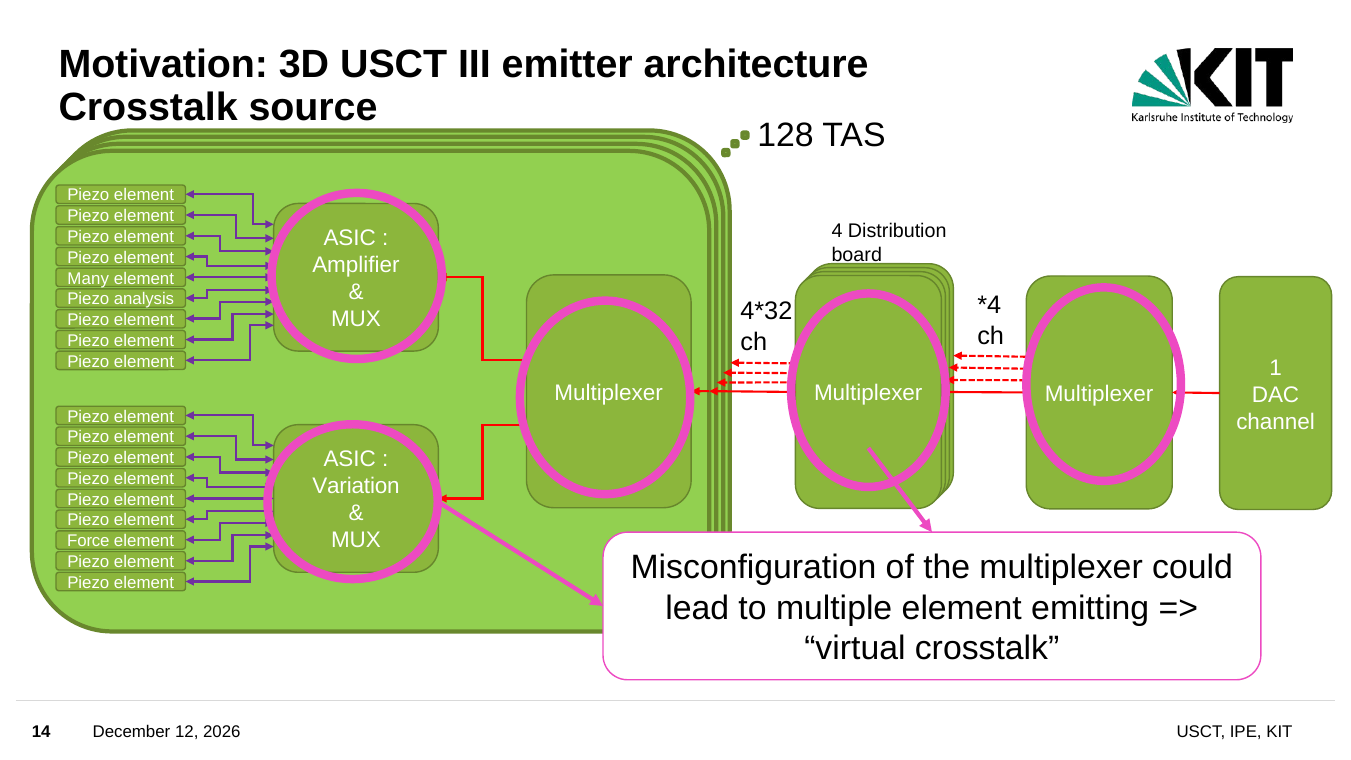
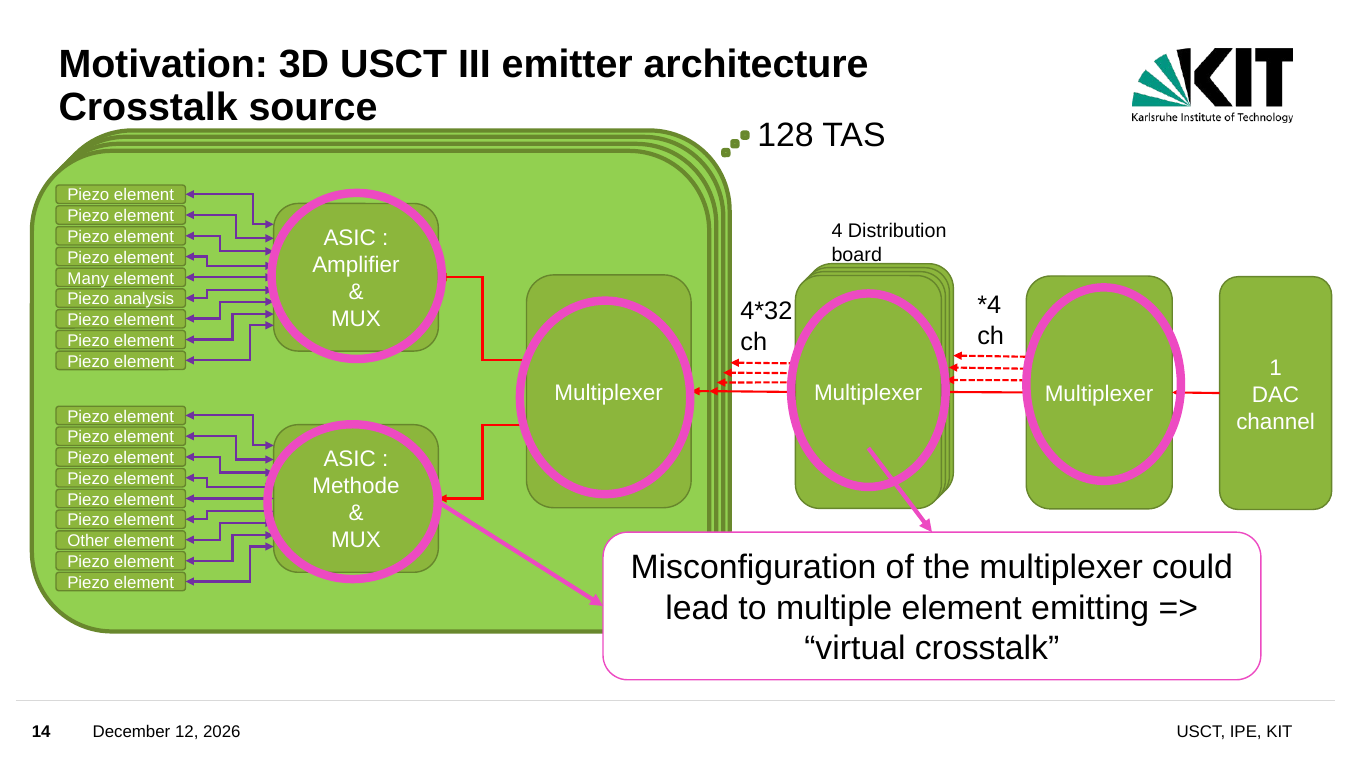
Variation: Variation -> Methode (356, 486)
Force: Force -> Other (88, 541)
